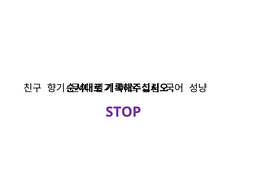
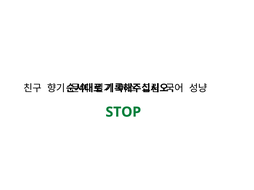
STOP colour: purple -> green (123, 112)
